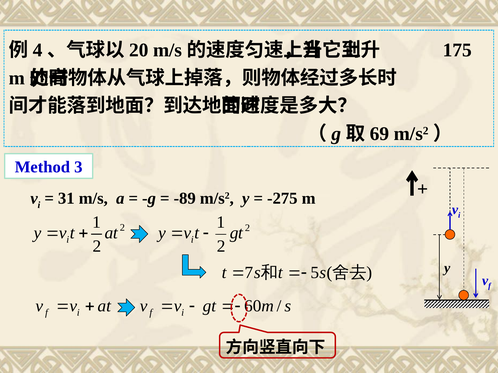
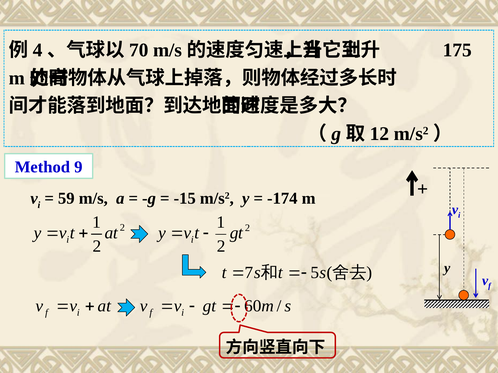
20: 20 -> 70 (139, 50)
69: 69 -> 12 (379, 134)
3: 3 -> 9 (78, 167)
31: 31 -> 59 (66, 199)
-89: -89 -> -15 (185, 199)
-275: -275 -> -174 (282, 199)
